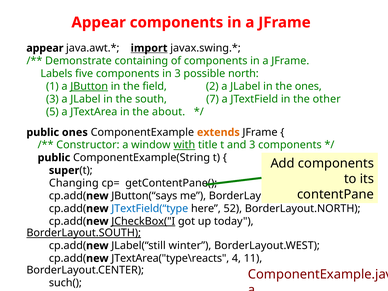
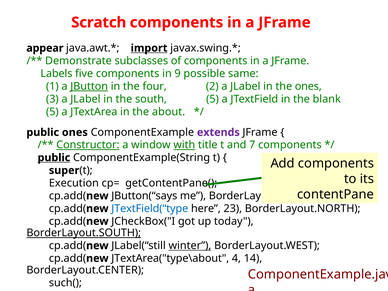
Appear: Appear -> Scratch (99, 22)
containing: containing -> subclasses (141, 61)
in 3: 3 -> 9 (178, 74)
north: north -> same (243, 74)
field: field -> four (155, 86)
south 7: 7 -> 5 (213, 99)
other: other -> blank (327, 99)
extends colour: orange -> purple (218, 132)
Constructor underline: none -> present (88, 145)
and 3: 3 -> 7 (252, 145)
public underline: none -> present (54, 158)
Changing: Changing -> Execution (74, 183)
52: 52 -> 23 (233, 209)
JCheckBox("I underline: present -> none (143, 221)
winter underline: none -> present (190, 246)
JTextArea("type\reacts: JTextArea("type\reacts -> JTextArea("type\about (170, 258)
11: 11 -> 14 (253, 258)
